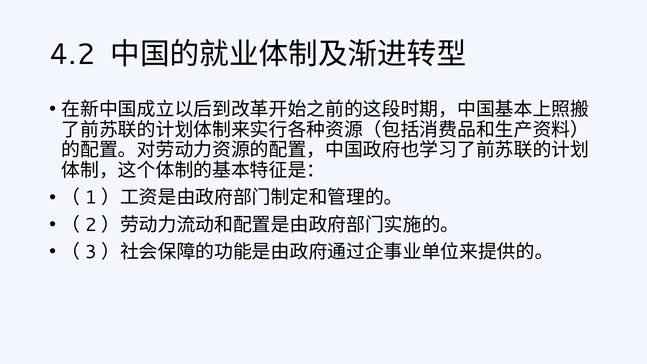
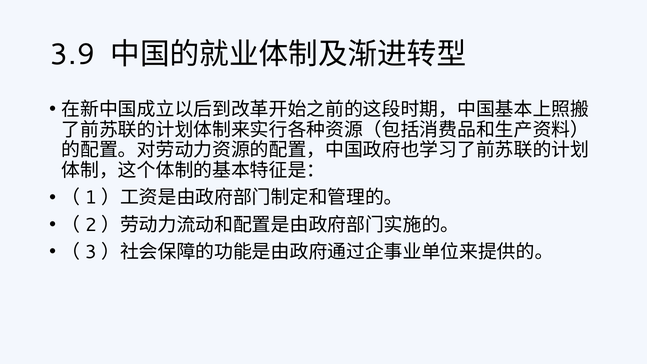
4.2: 4.2 -> 3.9 (72, 54)
